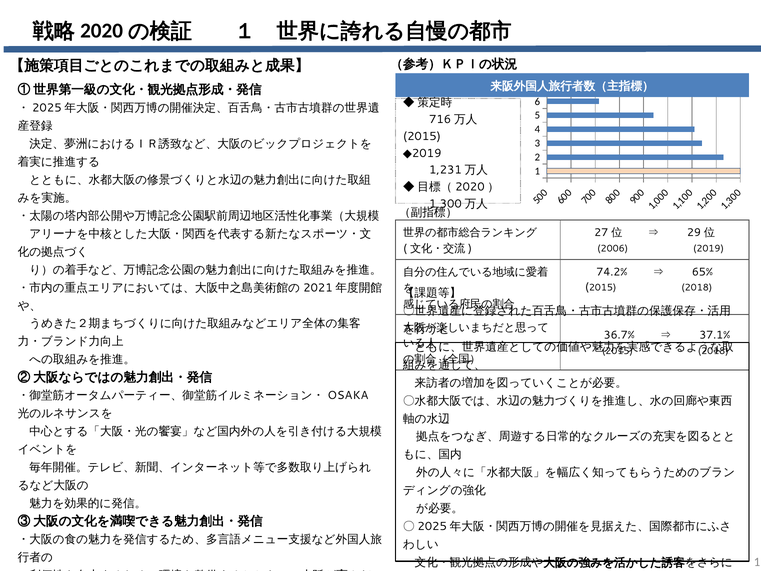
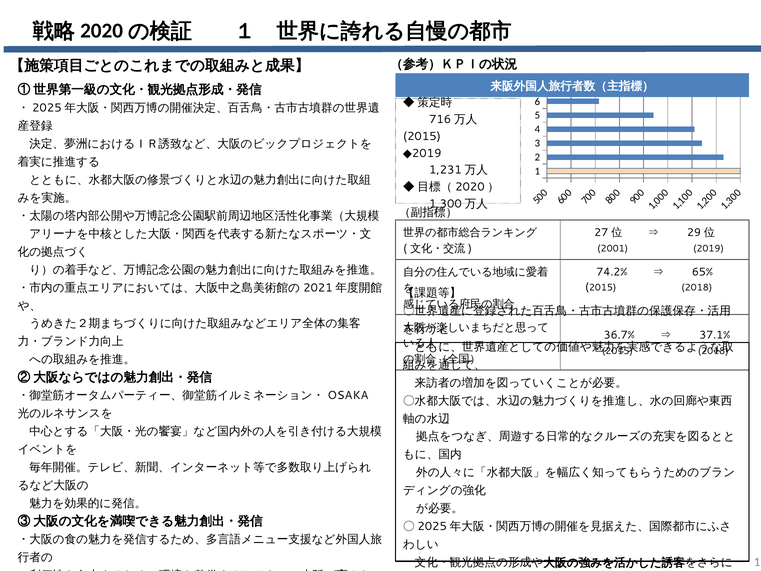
2006: 2006 -> 2001 (613, 249)
